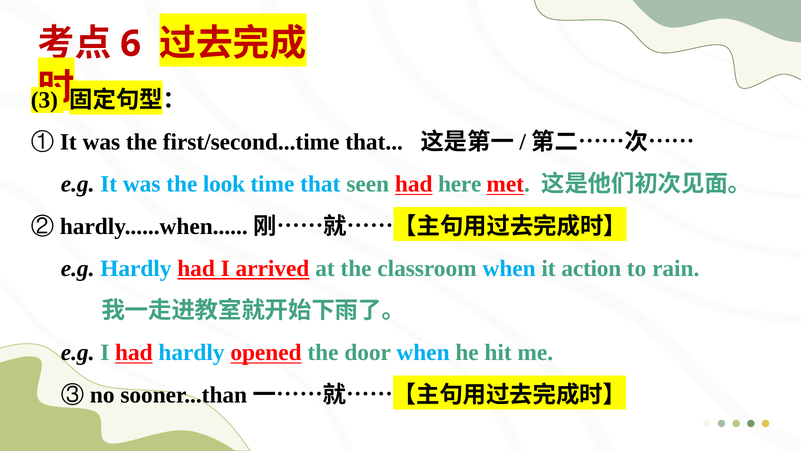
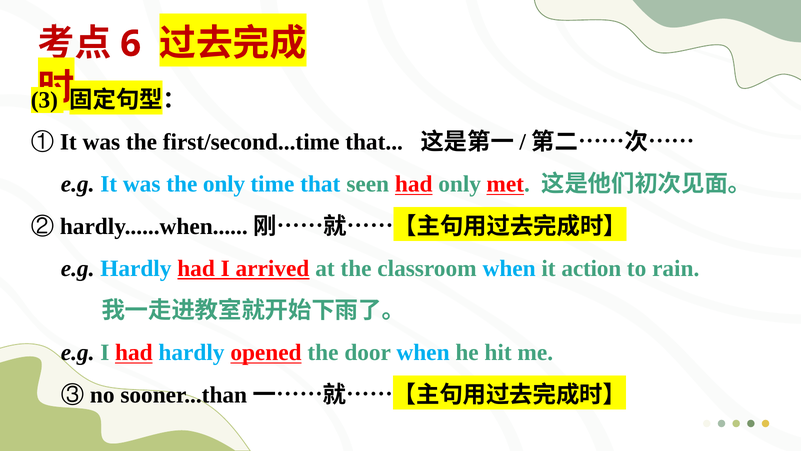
the look: look -> only (224, 184)
had here: here -> only (460, 184)
